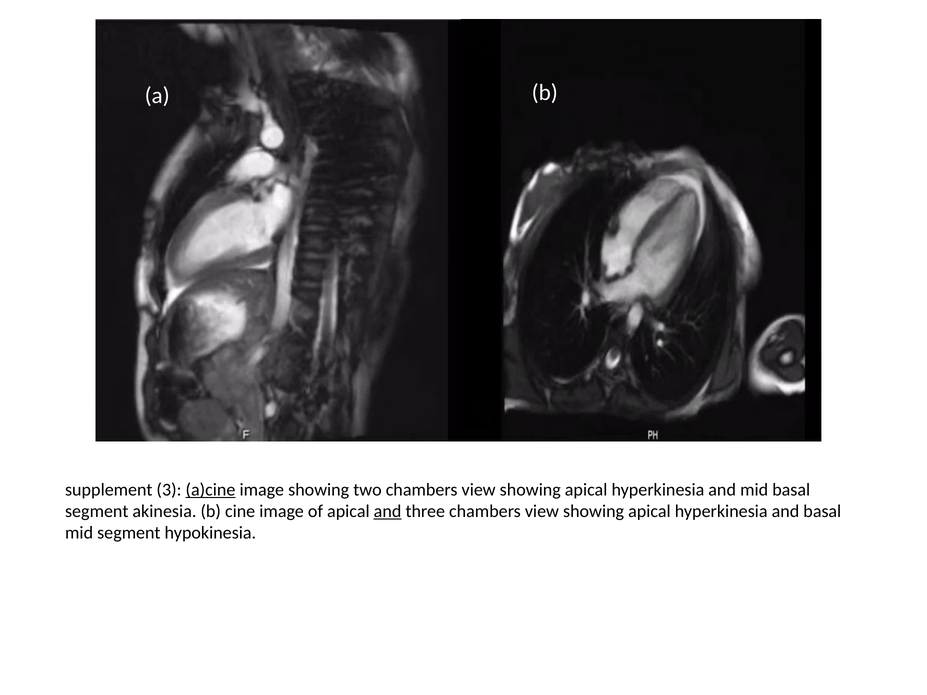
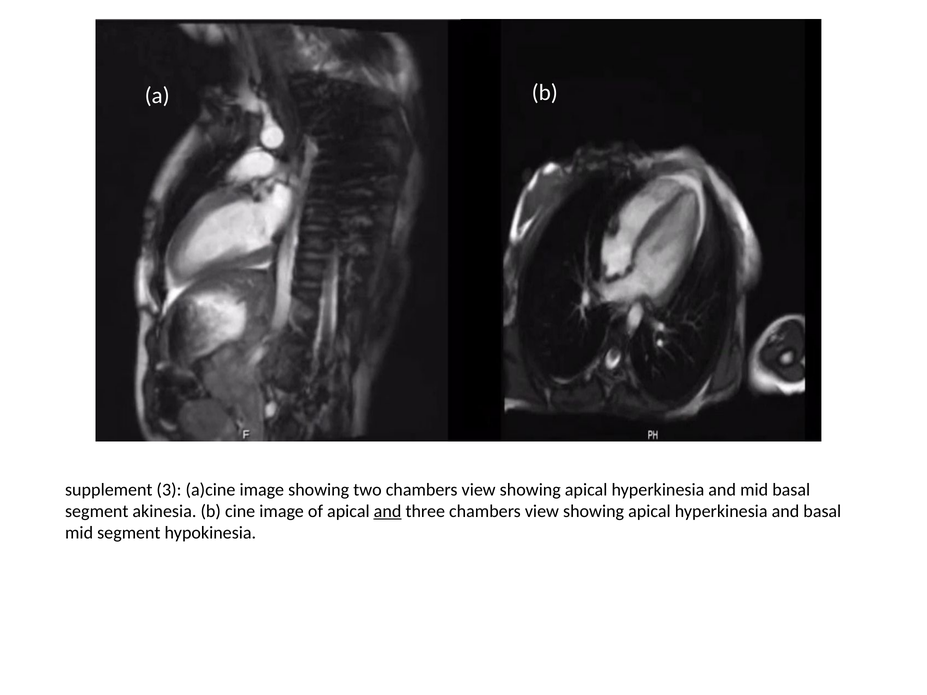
a)cine underline: present -> none (210, 490)
